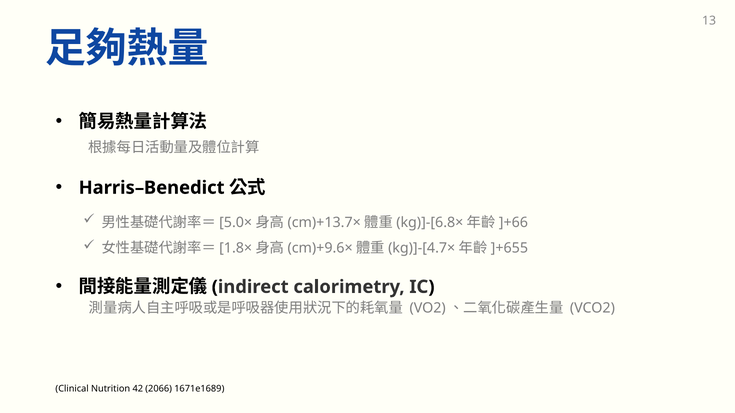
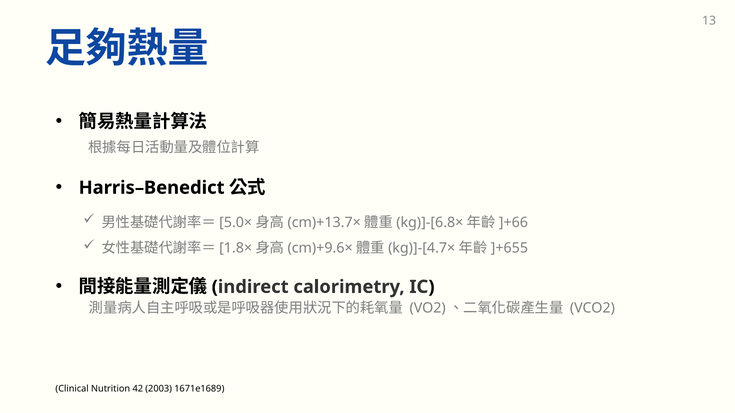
2066: 2066 -> 2003 (159, 389)
